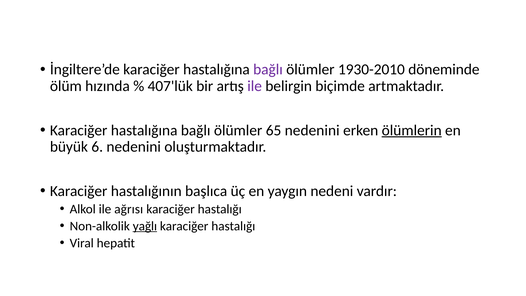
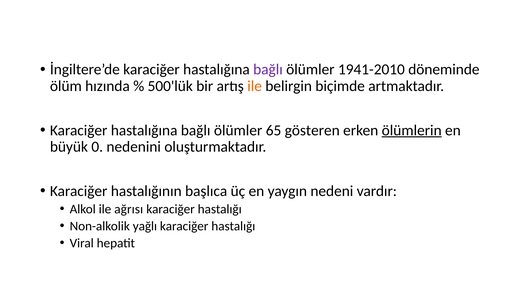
1930-2010: 1930-2010 -> 1941-2010 (371, 70)
407'lük: 407'lük -> 500'lük (170, 86)
ile colour: purple -> orange (255, 86)
65 nedenini: nedenini -> gösteren (312, 130)
6: 6 -> 0 (97, 147)
yağlı underline: present -> none (145, 226)
